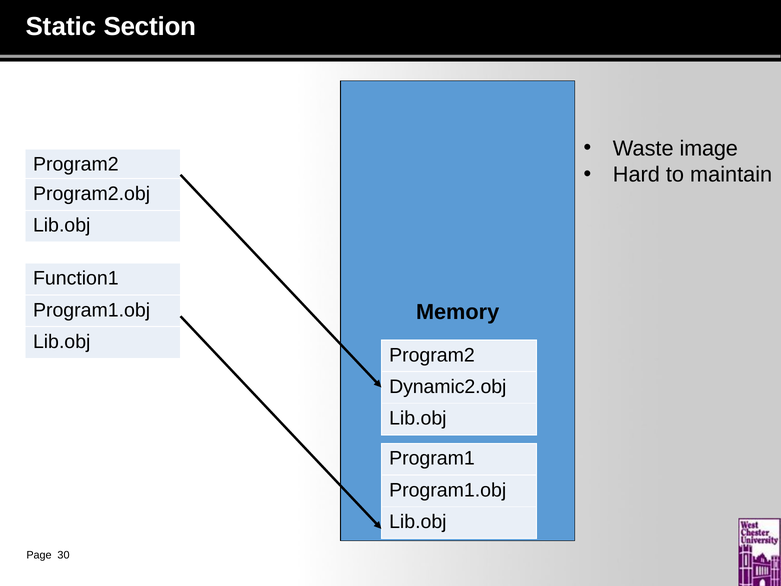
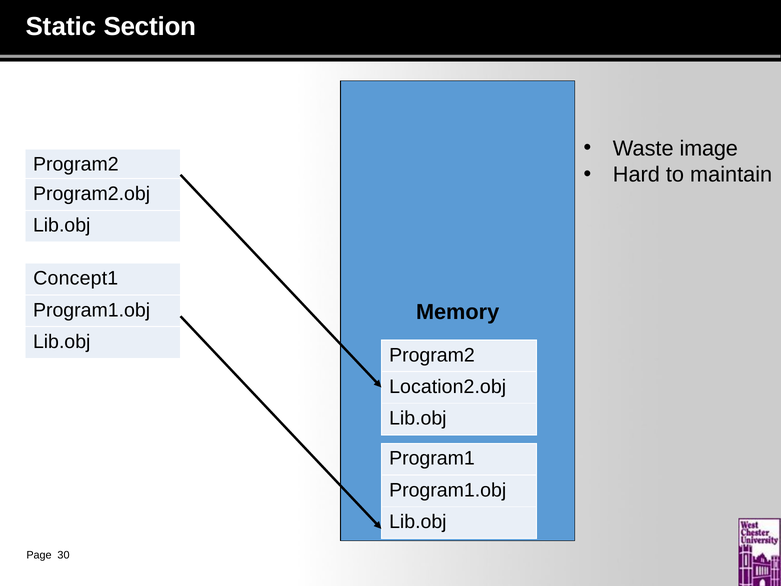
Function1: Function1 -> Concept1 (76, 278)
Dynamic2.obj: Dynamic2.obj -> Location2.obj (448, 387)
